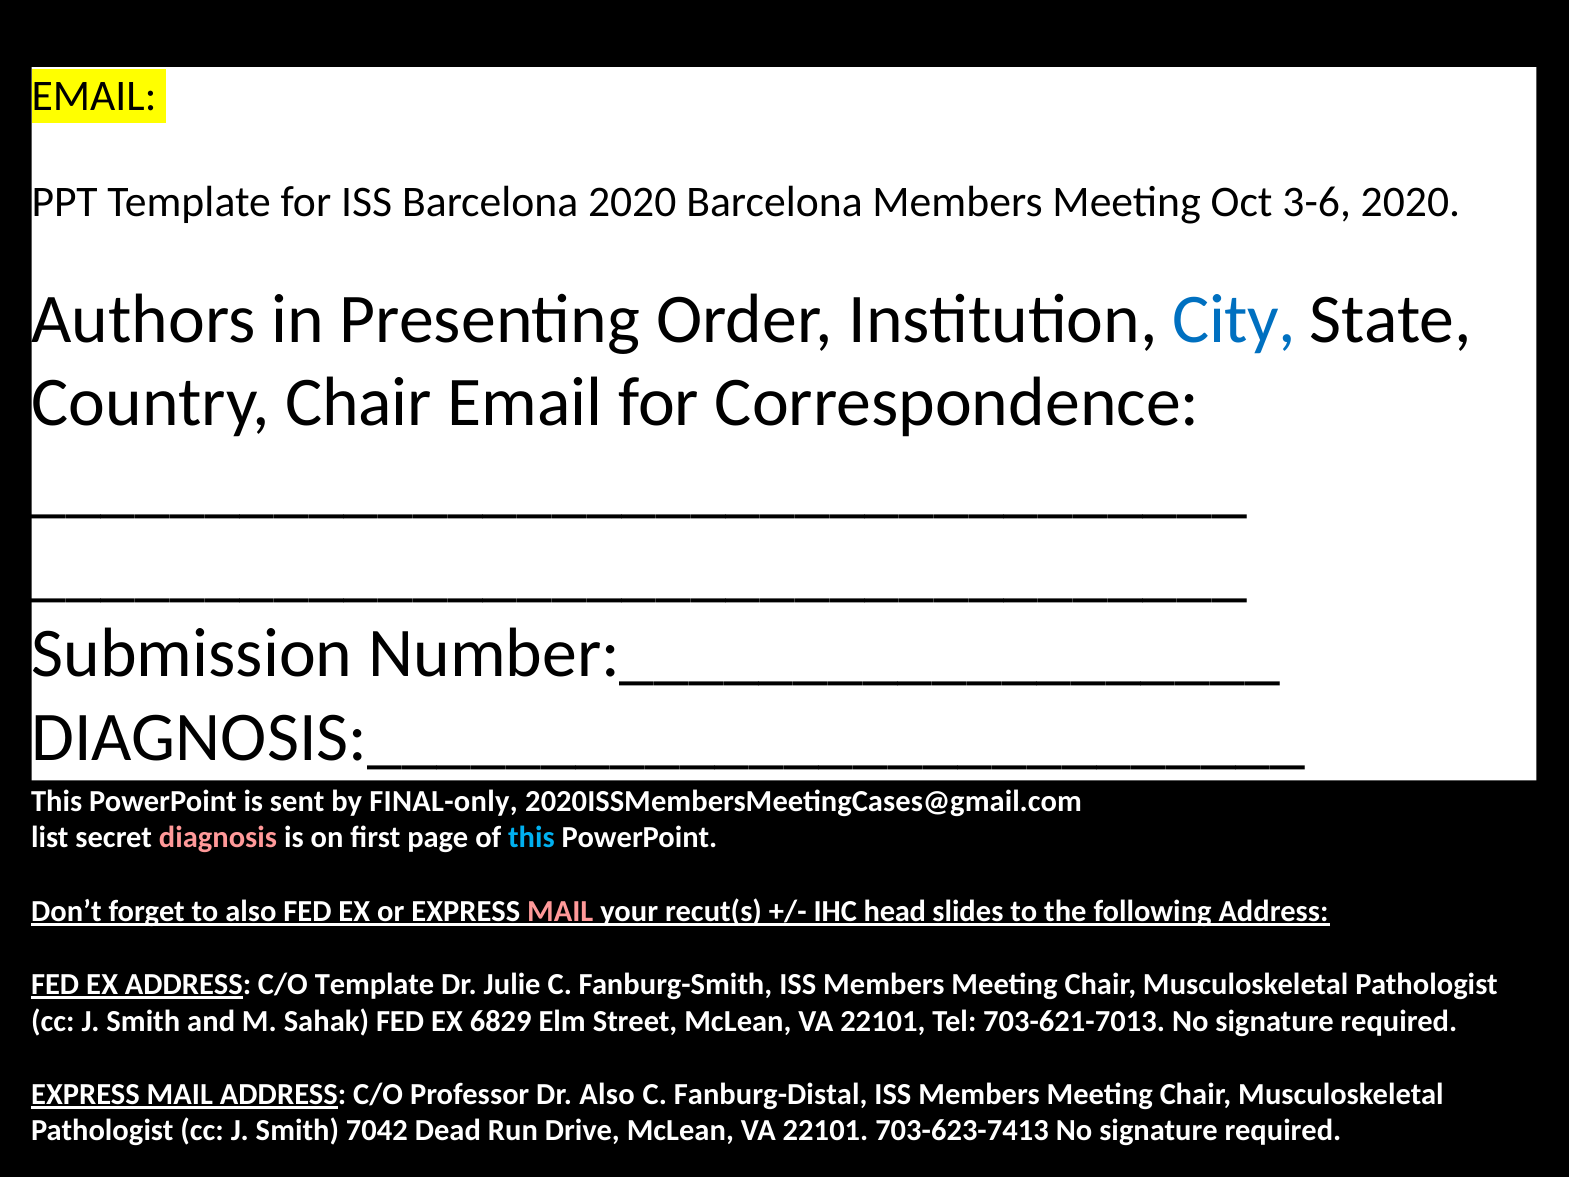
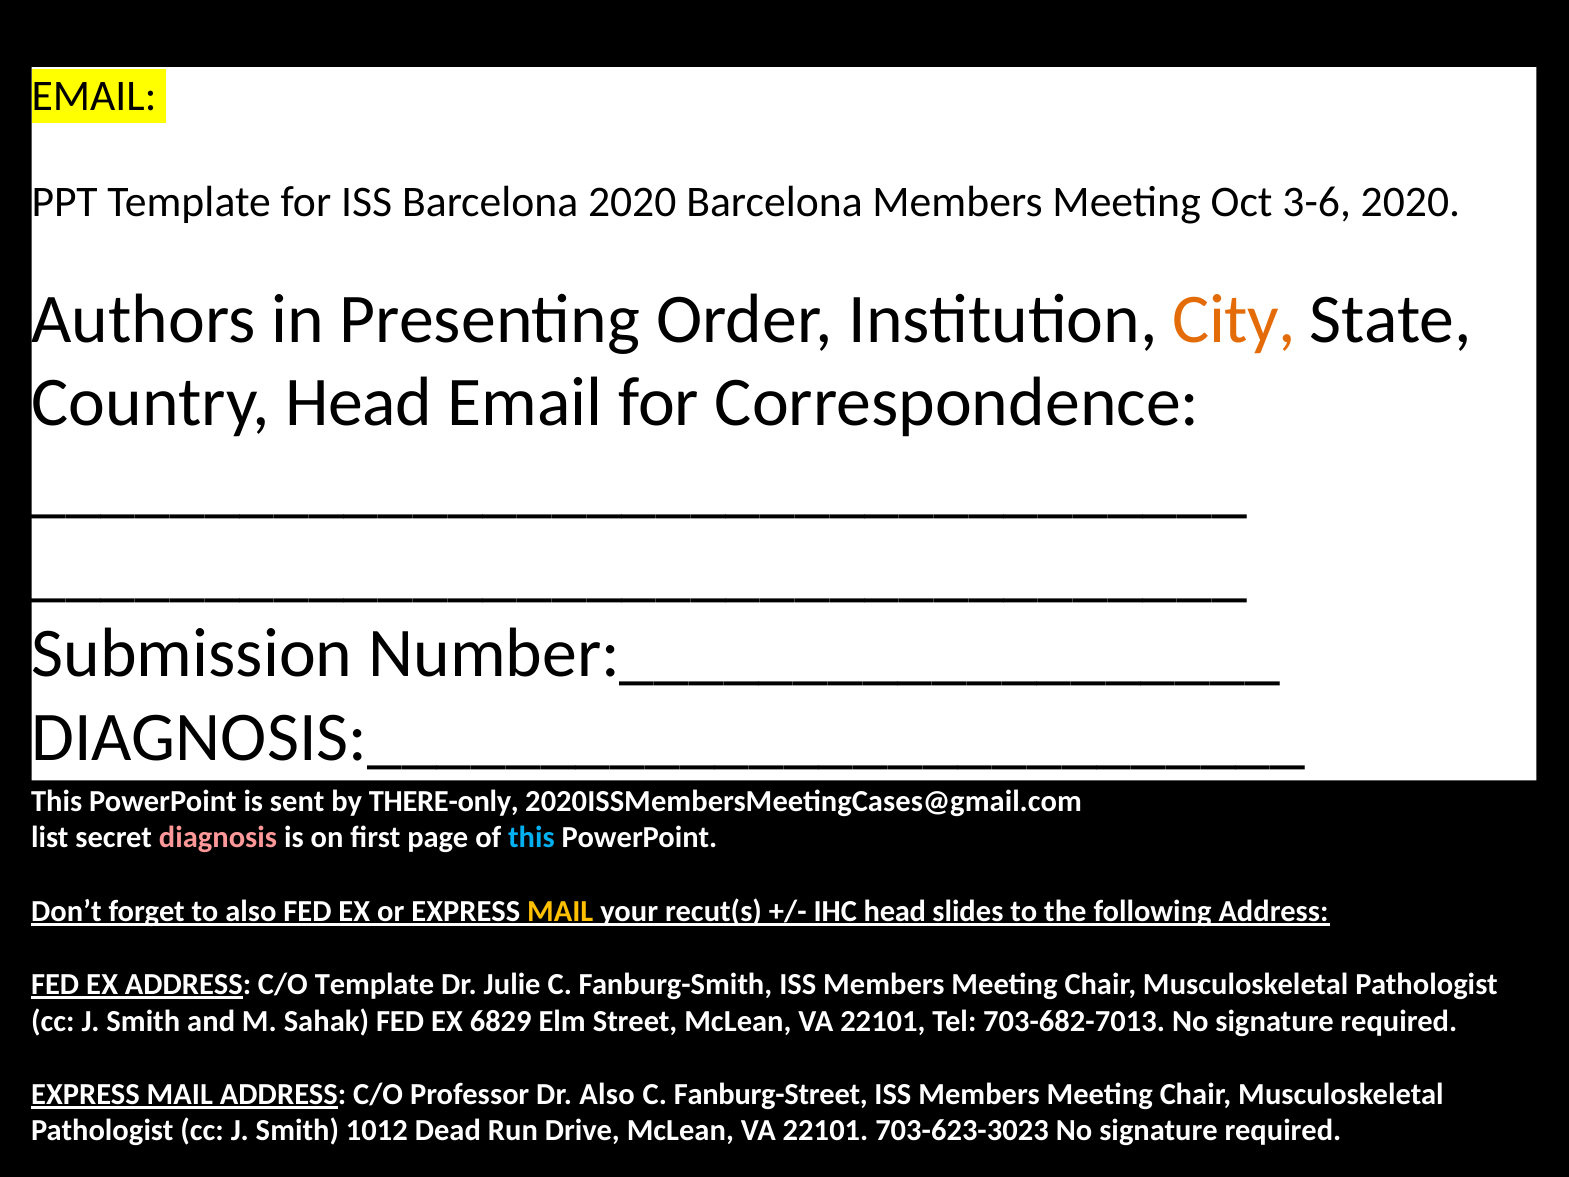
City colour: blue -> orange (1234, 319)
Country Chair: Chair -> Head (359, 403)
FINAL-only: FINAL-only -> THERE-only (444, 801)
MAIL colour: pink -> yellow (560, 911)
703-621-7013: 703-621-7013 -> 703-682-7013 (1074, 1021)
Fanburg-Distal: Fanburg-Distal -> Fanburg-Street (771, 1094)
7042: 7042 -> 1012 (377, 1131)
703-623-7413: 703-623-7413 -> 703-623-3023 (962, 1131)
